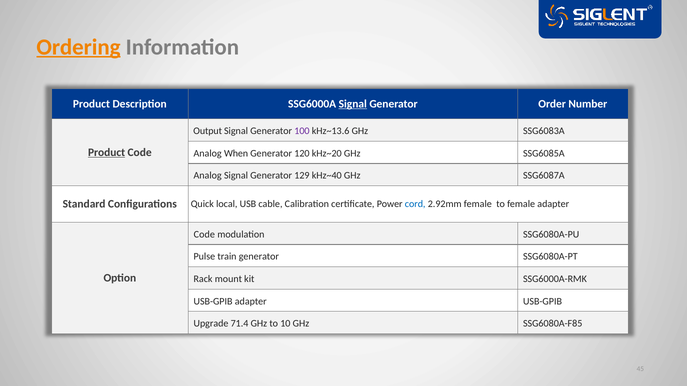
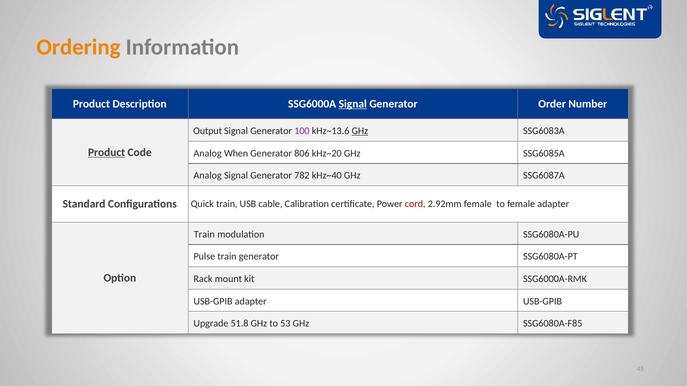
Ordering underline: present -> none (78, 47)
GHz underline: none -> present (360, 131)
120: 120 -> 806 (302, 154)
129: 129 -> 782 (302, 176)
Quick local: local -> train (227, 204)
cord colour: blue -> red (415, 204)
Code: Code -> Train (204, 235)
71.4: 71.4 -> 51.8 (240, 324)
10: 10 -> 53 (285, 324)
